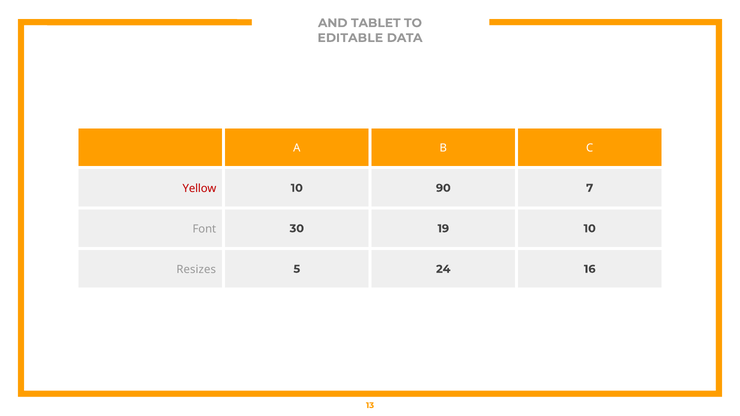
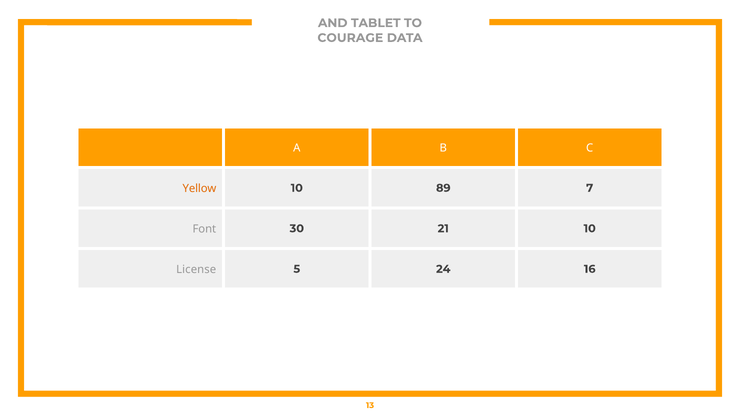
EDITABLE: EDITABLE -> COURAGE (350, 38)
Yellow colour: red -> orange (199, 188)
90: 90 -> 89 (443, 188)
19: 19 -> 21 (443, 229)
Resizes: Resizes -> License (196, 270)
